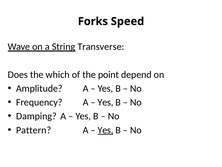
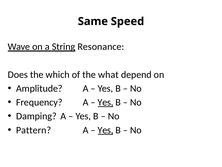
Forks: Forks -> Same (93, 21)
Transverse: Transverse -> Resonance (101, 47)
point: point -> what (108, 74)
Yes underline: none -> present (105, 102)
